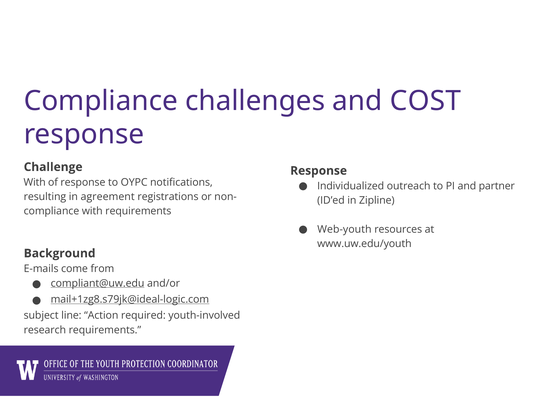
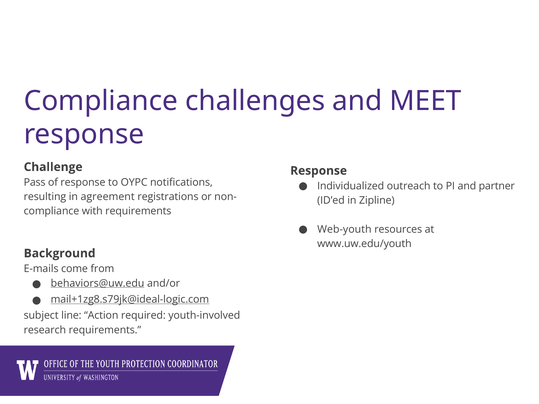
COST: COST -> MEET (426, 101)
With: With -> Pass (35, 182)
compliant@uw.edu: compliant@uw.edu -> behaviors@uw.edu (98, 283)
